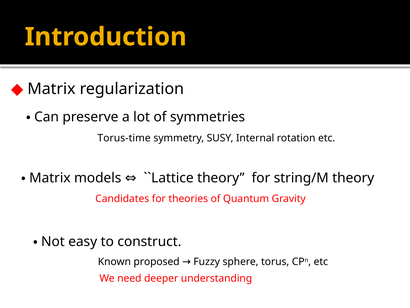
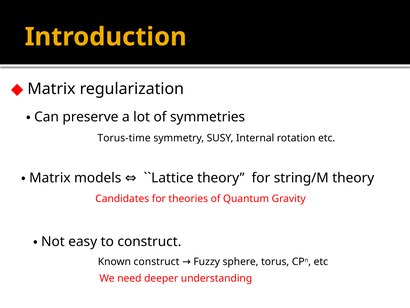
Known proposed: proposed -> construct (157, 261)
